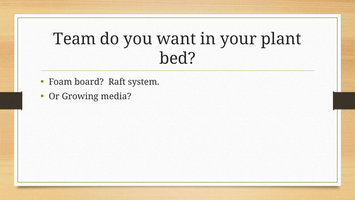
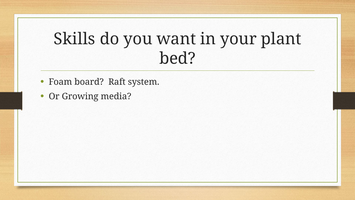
Team: Team -> Skills (74, 39)
